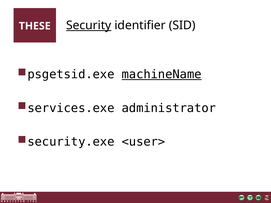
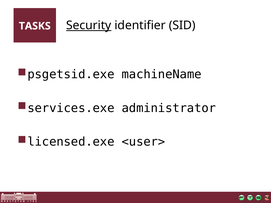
THESE: THESE -> TASKS (35, 26)
machineName underline: present -> none (162, 74)
security.exe: security.exe -> licensed.exe (71, 142)
